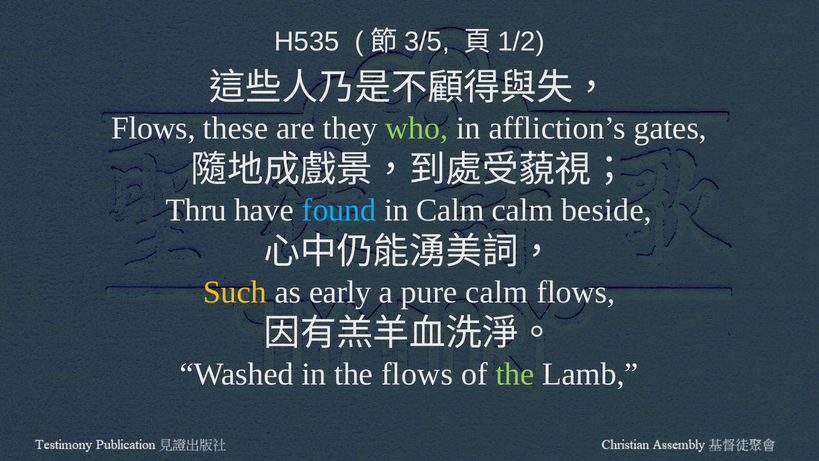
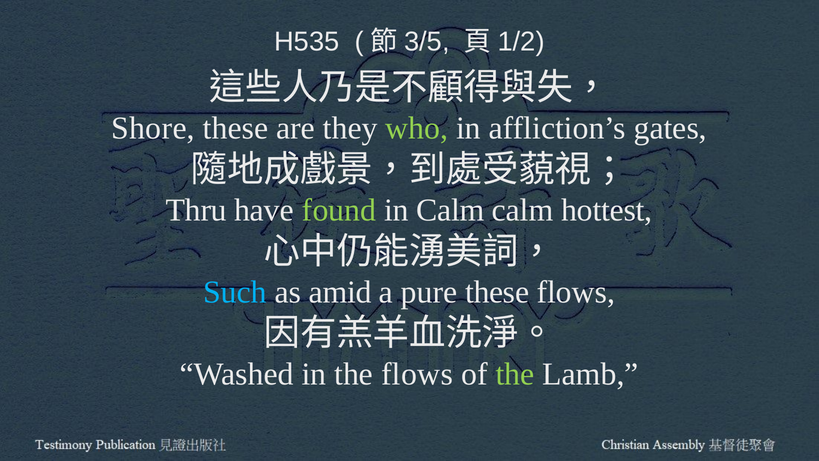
Flows: Flows -> Shore (153, 128)
found colour: light blue -> light green (339, 210)
beside: beside -> hottest (607, 210)
Such colour: yellow -> light blue (235, 292)
early: early -> amid (340, 292)
pure calm: calm -> these (497, 292)
